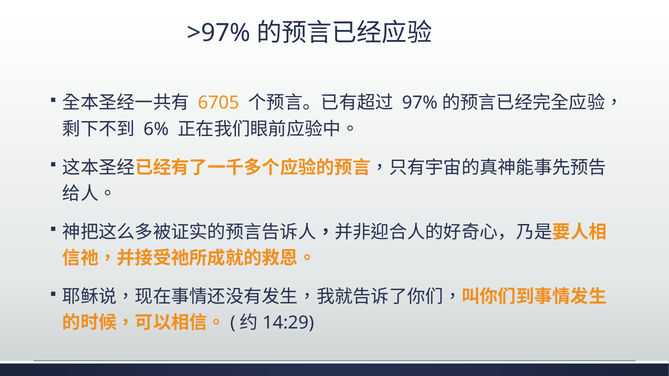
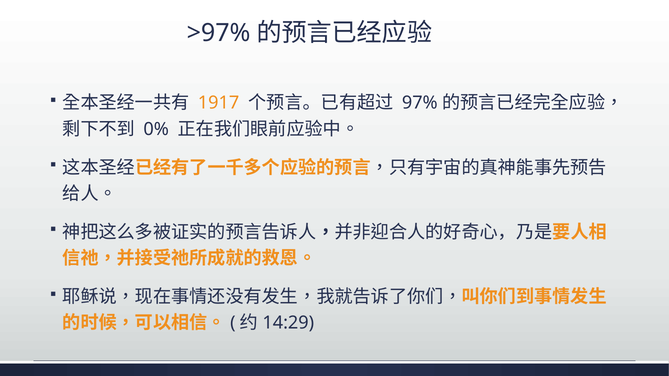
6705: 6705 -> 1917 (219, 103)
6%: 6% -> 0% (156, 129)
